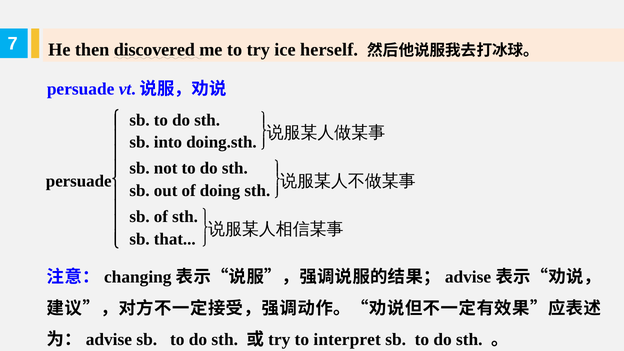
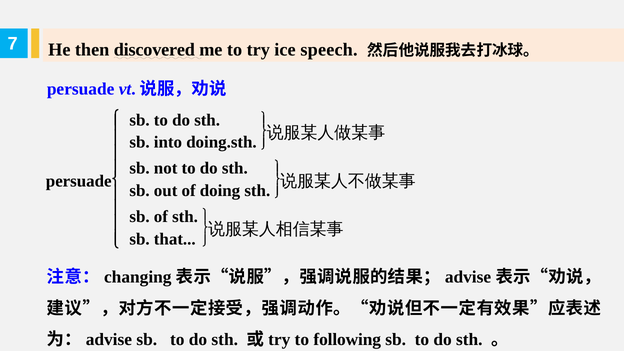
herself: herself -> speech (329, 50)
interpret: interpret -> following (347, 340)
